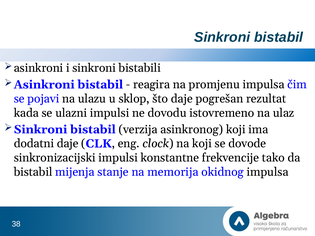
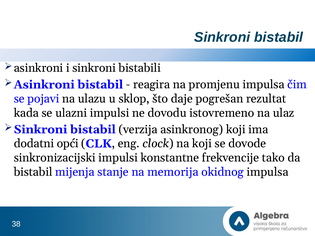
dodatni daje: daje -> opći (68, 144)
